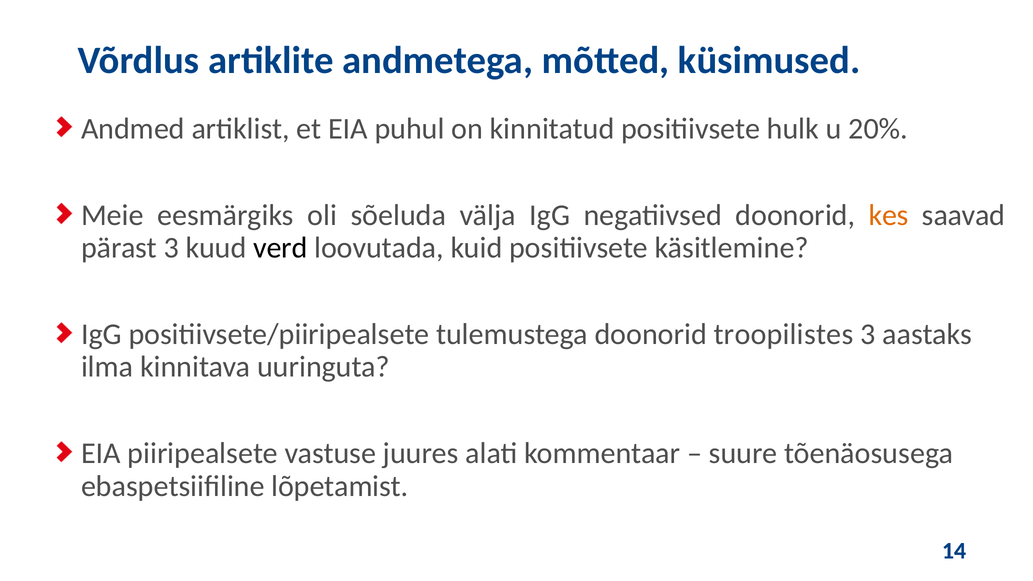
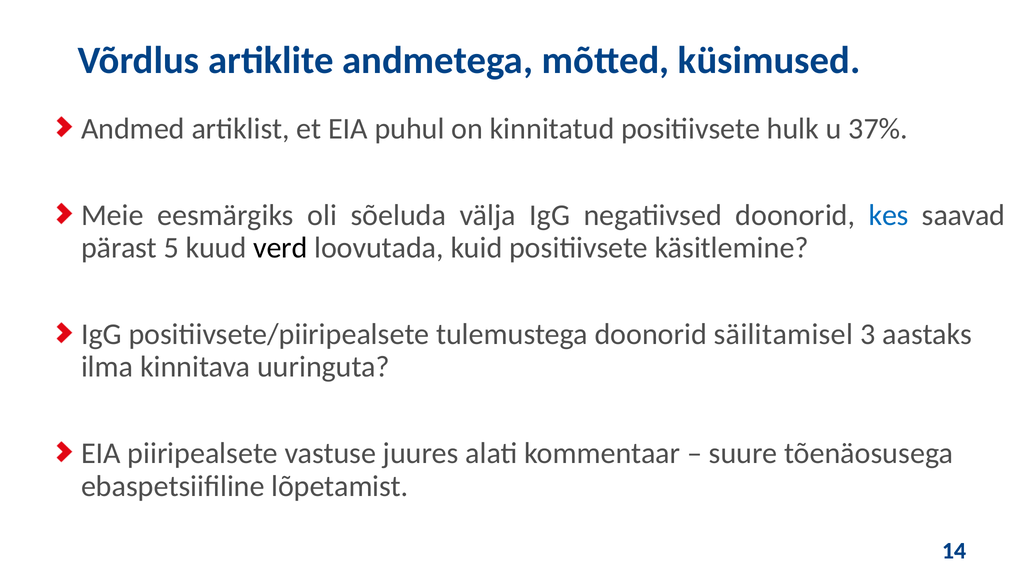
20%: 20% -> 37% (878, 129)
kes colour: orange -> blue (889, 215)
pärast 3: 3 -> 5 (171, 248)
troopilistes: troopilistes -> säilitamisel (783, 334)
